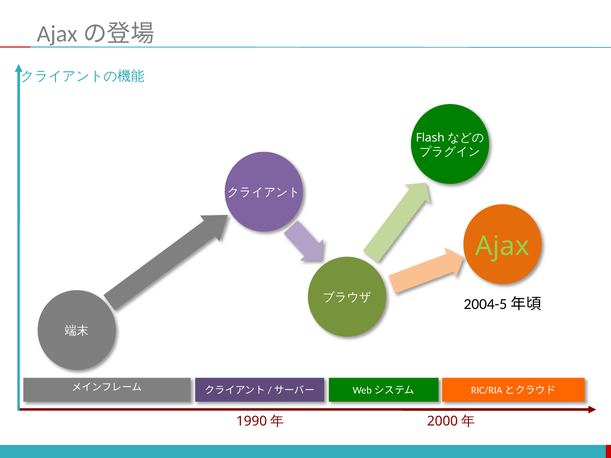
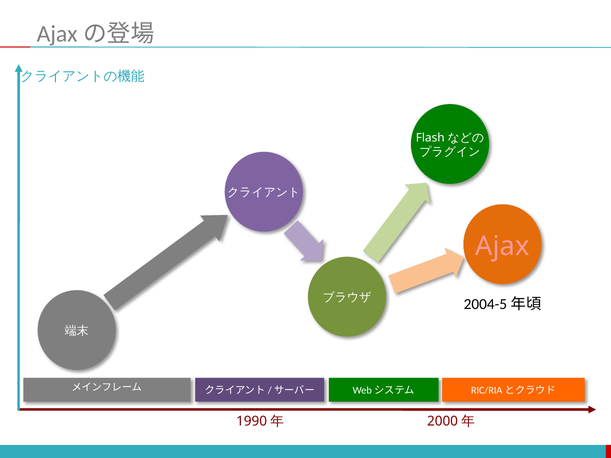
Ajax colour: light green -> pink (502, 246)
